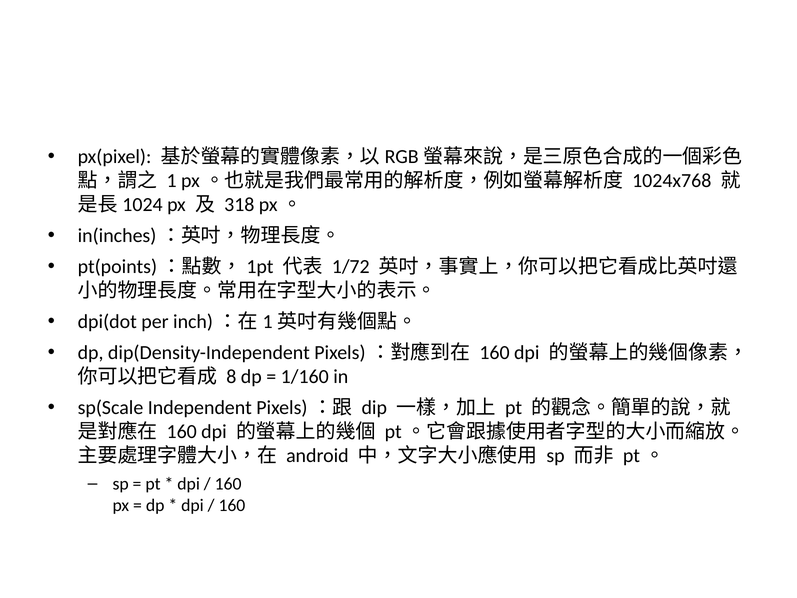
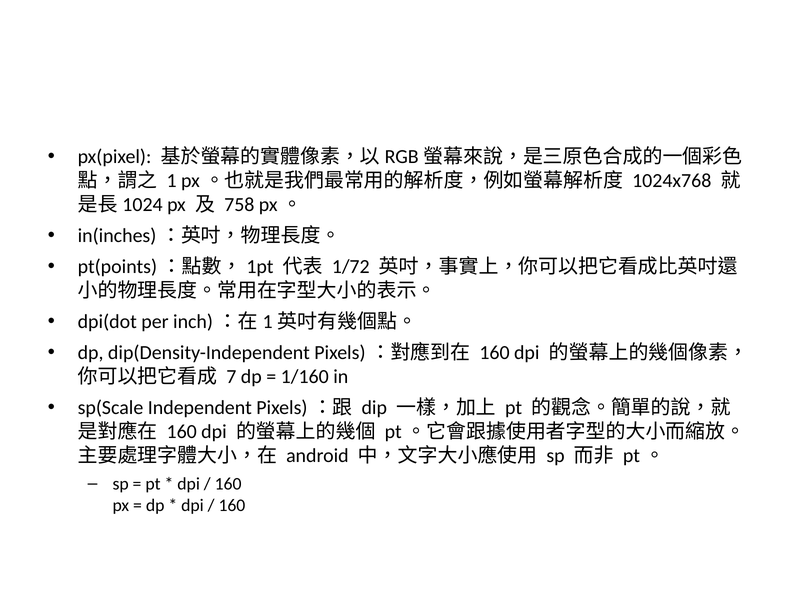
318: 318 -> 758 (239, 205)
8: 8 -> 7 (231, 376)
